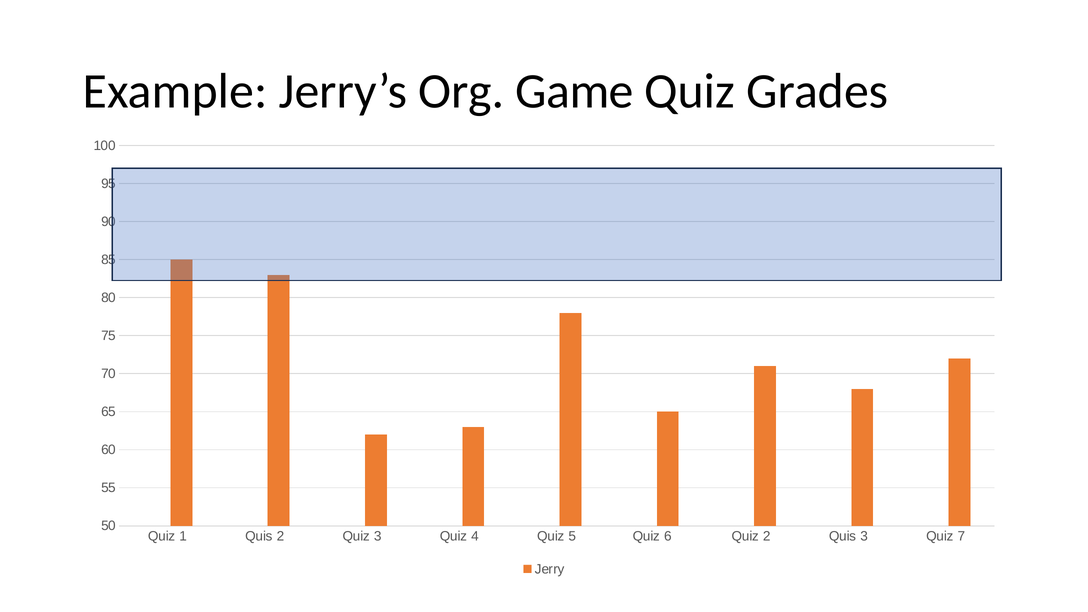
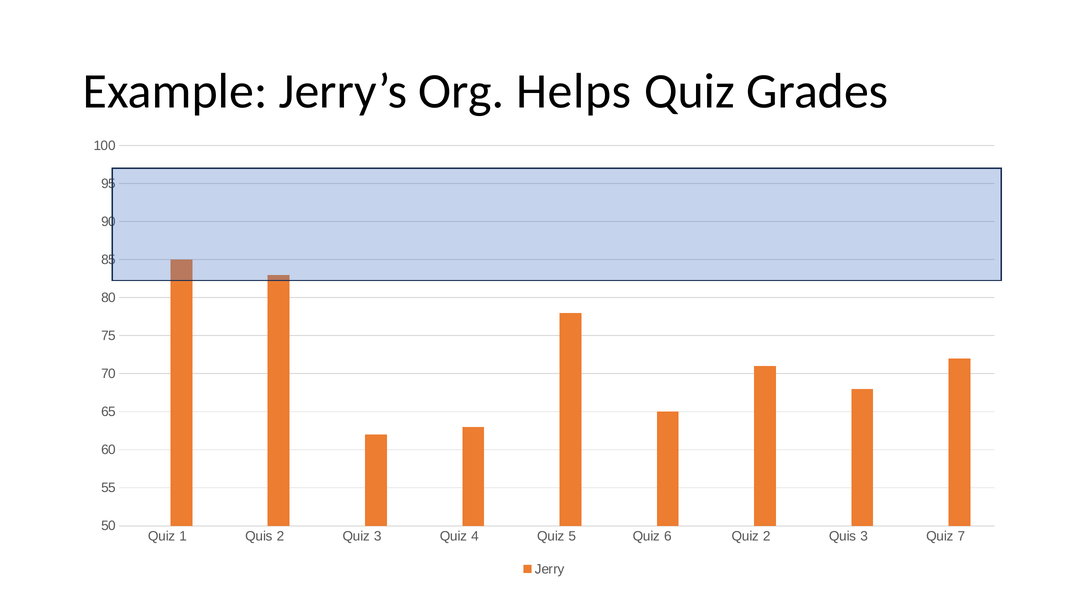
Game: Game -> Helps (574, 91)
